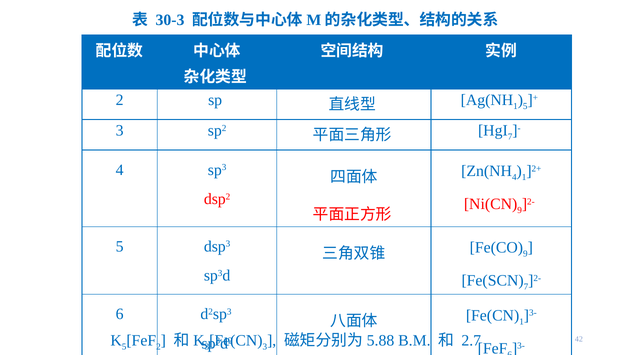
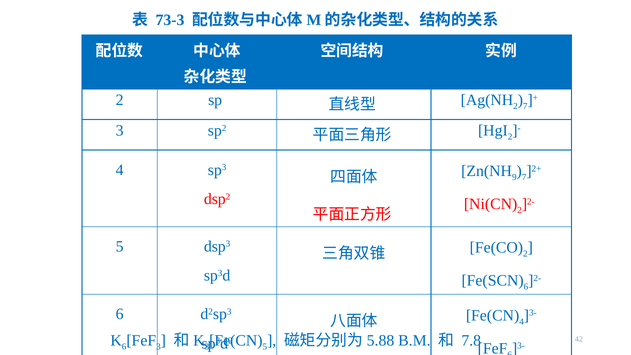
30-3: 30-3 -> 73-3 (170, 20)
1: 1 -> 2 (515, 106)
5: 5 -> 7 (525, 106)
7: 7 -> 2 (510, 137)
4: 4 -> 9 (514, 177)
1: 1 -> 7 (524, 177)
9: 9 -> 2 (520, 210)
9: 9 -> 2 (525, 254)
7: 7 -> 6 (526, 287)
1: 1 -> 4 (522, 322)
5: 5 -> 6 (124, 346)
2: 2 -> 3 (158, 346)
3: 3 -> 5 (265, 346)
2.7: 2.7 -> 7.8 (471, 340)
